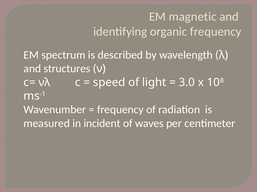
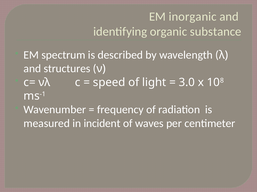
magnetic: magnetic -> inorganic (193, 17)
organic frequency: frequency -> substance (216, 32)
